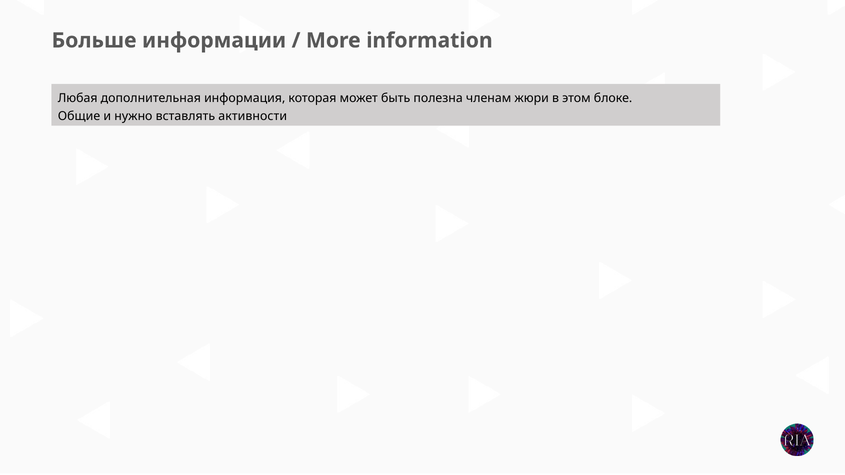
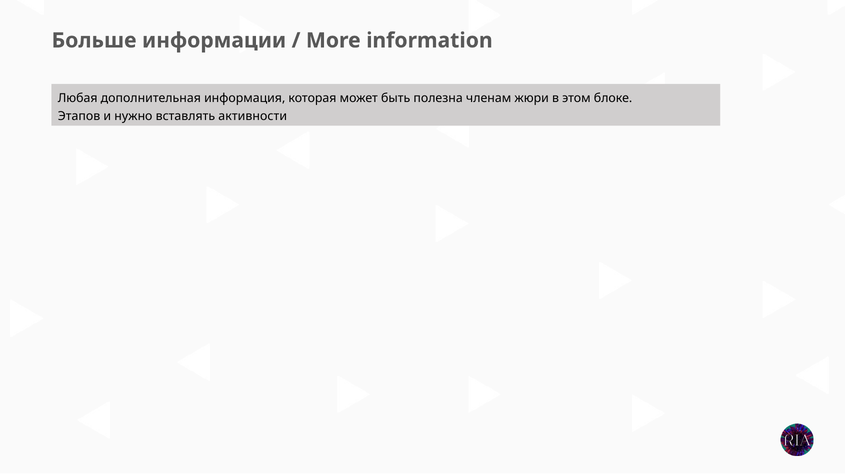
Общие: Общие -> Этапов (79, 116)
